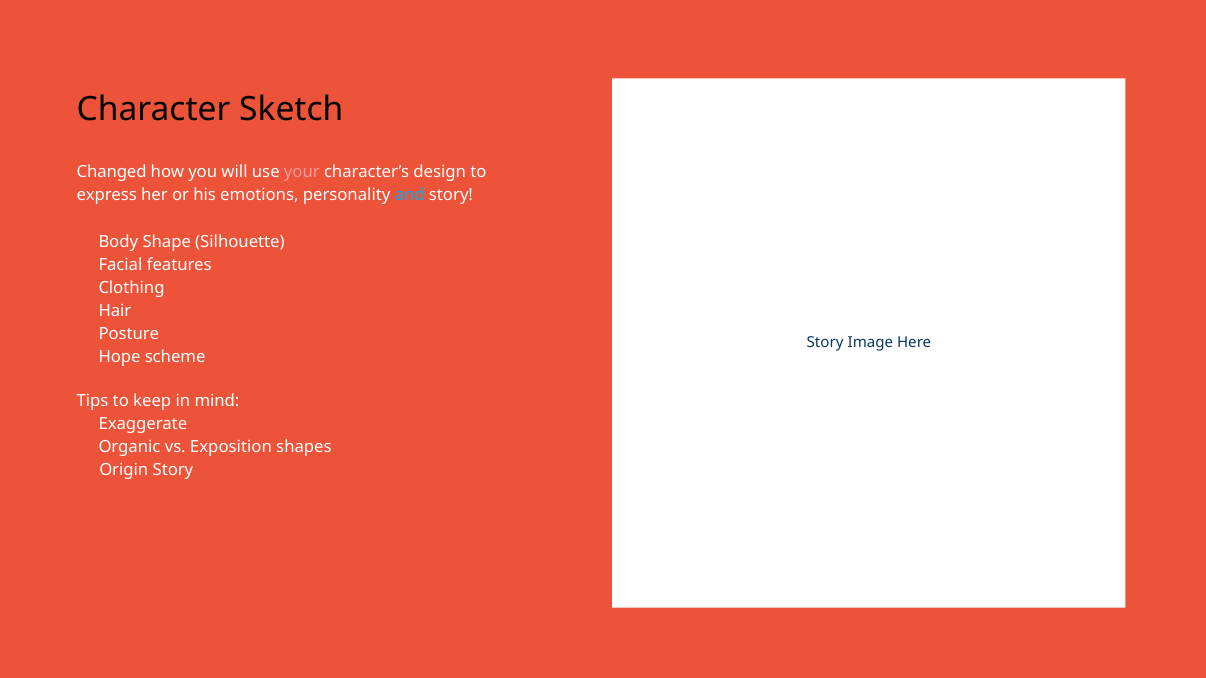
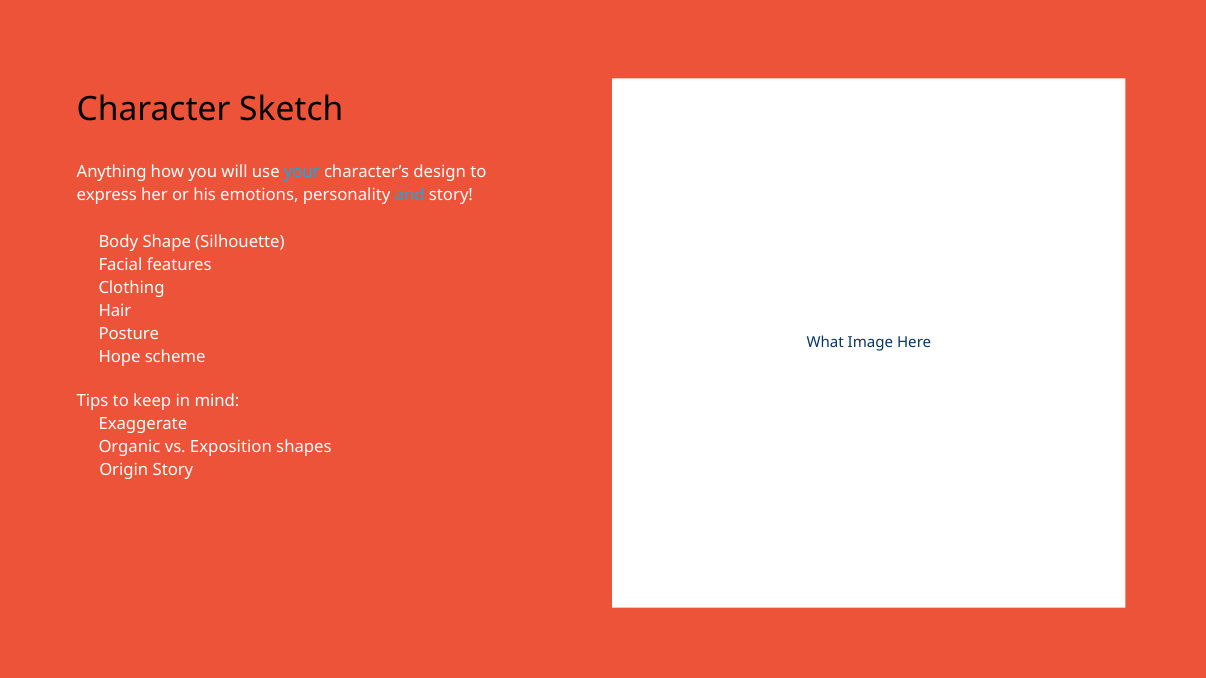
Changed: Changed -> Anything (112, 172)
your colour: pink -> light blue (302, 172)
Story: Story -> What (825, 343)
